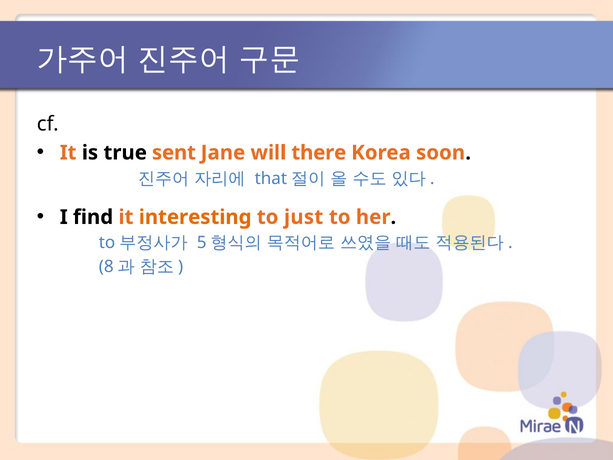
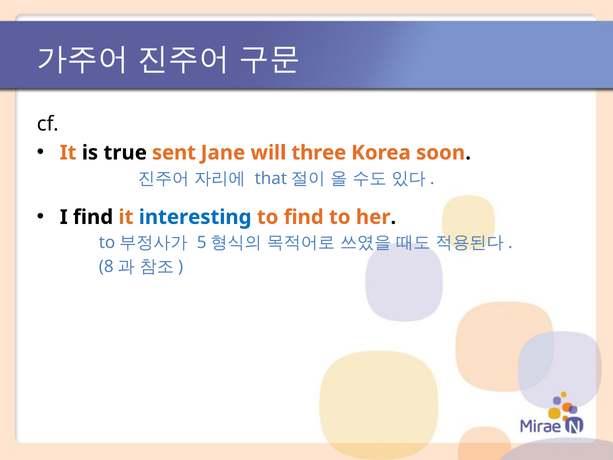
there: there -> three (319, 153)
interesting colour: orange -> blue (195, 217)
to just: just -> find (304, 217)
